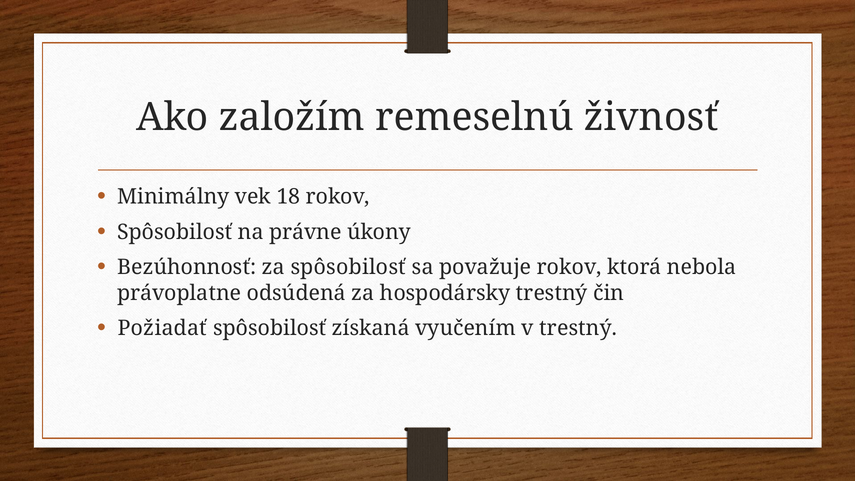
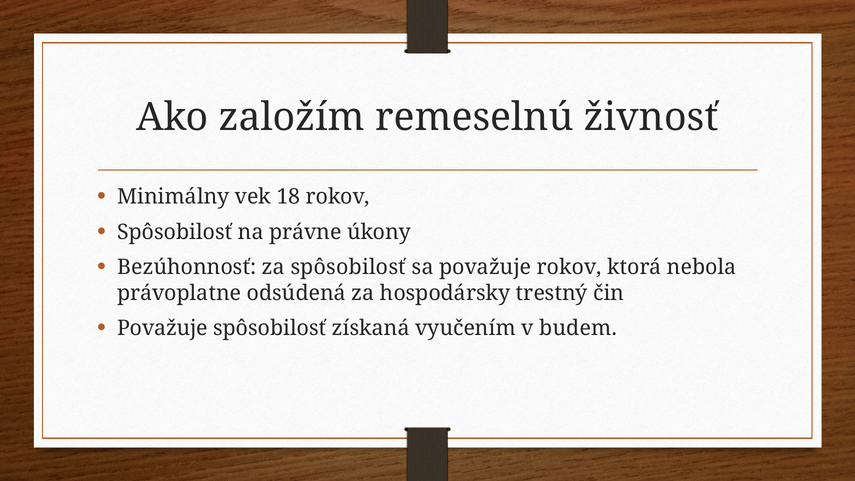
Požiadať: Požiadať -> Považuje (163, 328)
v trestný: trestný -> budem (578, 328)
